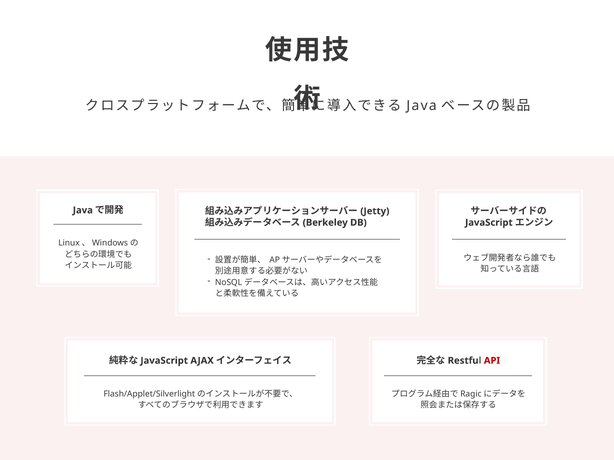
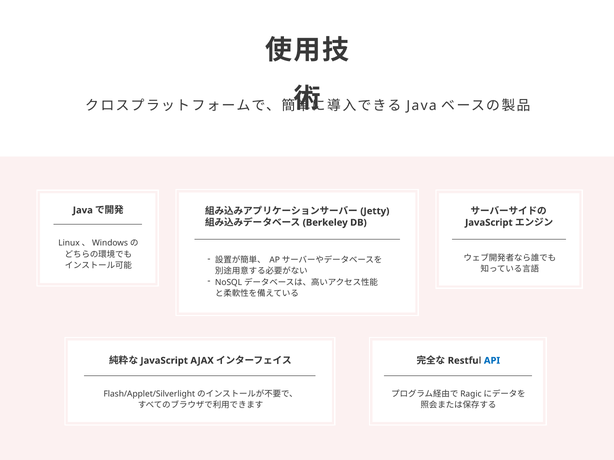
API colour: red -> blue (492, 361)
